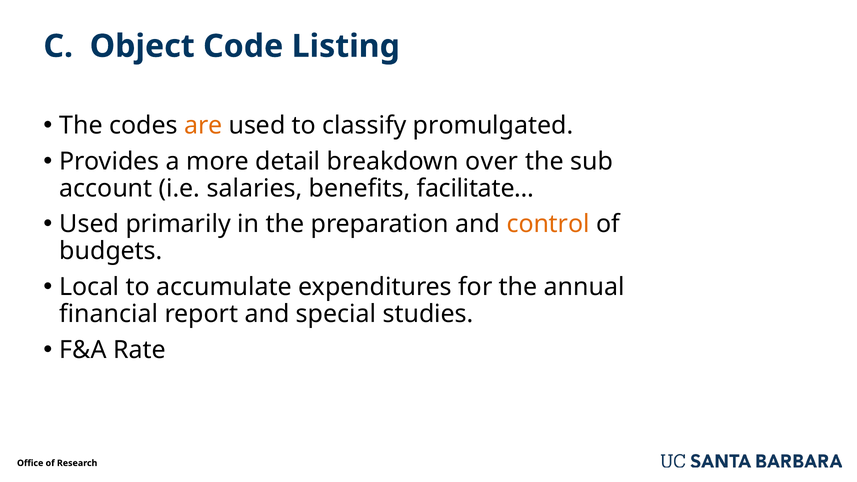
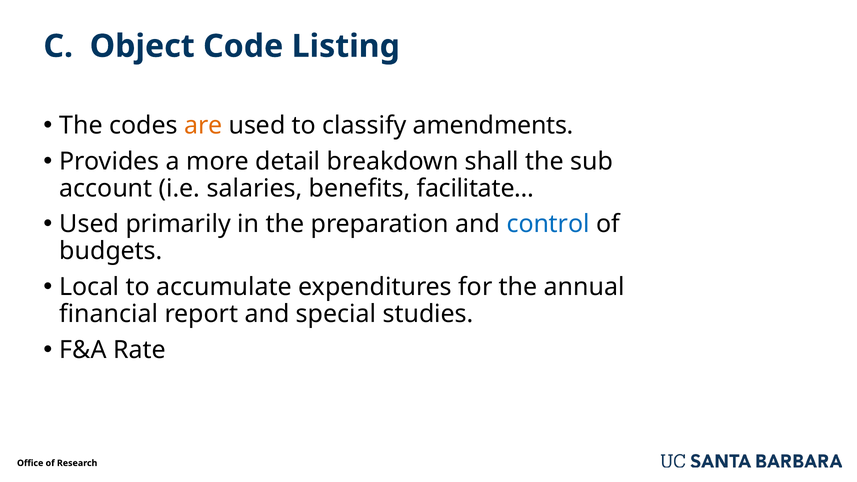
promulgated: promulgated -> amendments (493, 125)
over: over -> shall (492, 161)
control colour: orange -> blue (548, 224)
